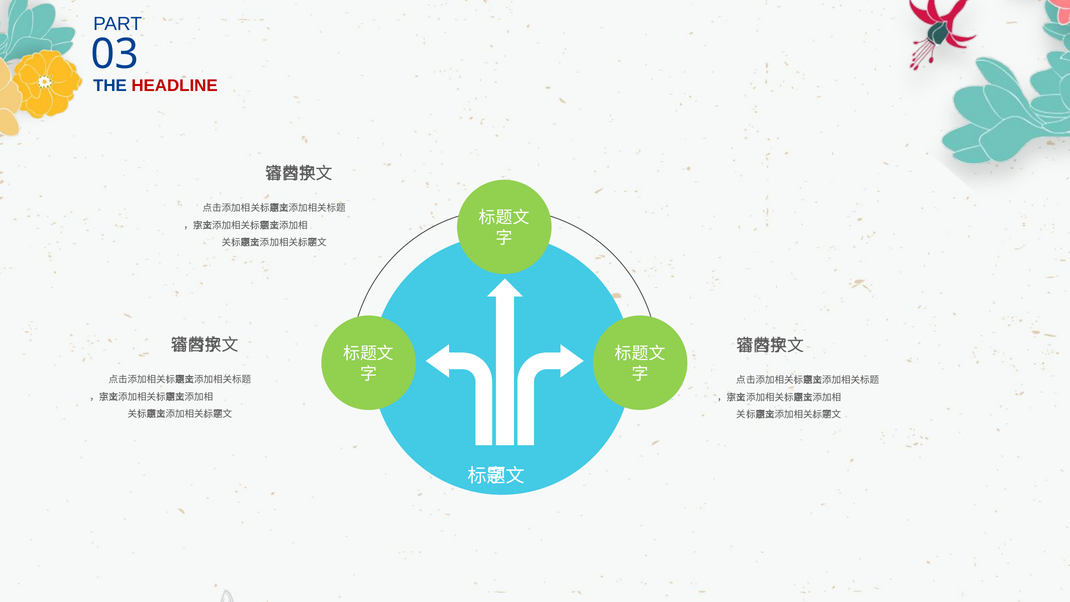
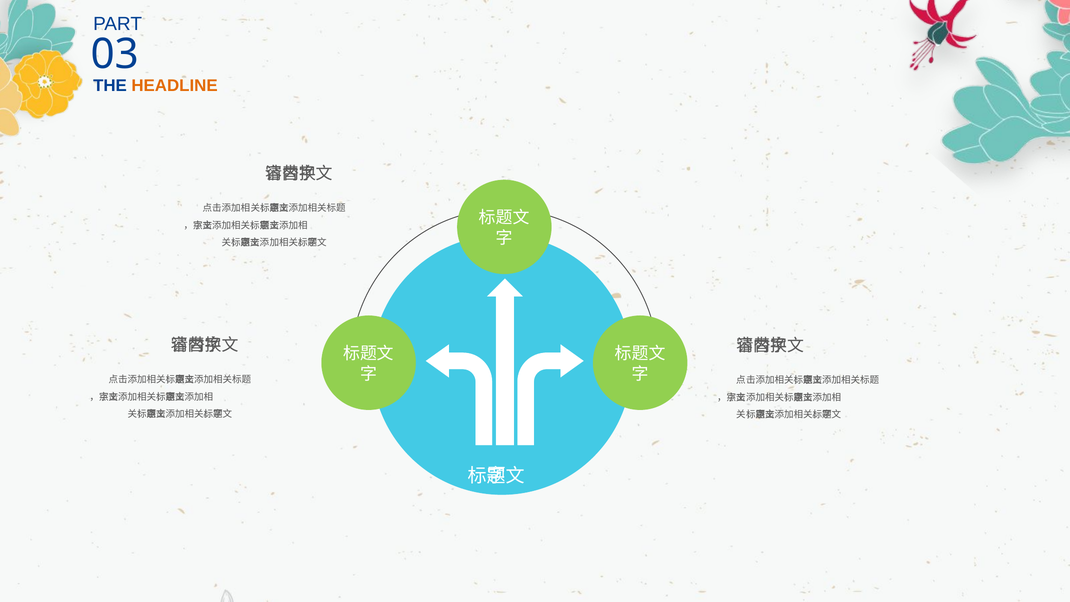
HEADLINE colour: red -> orange (175, 85)
